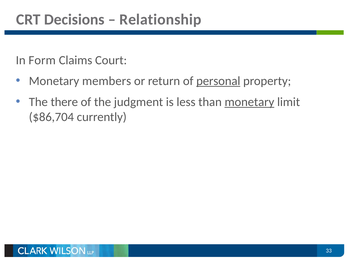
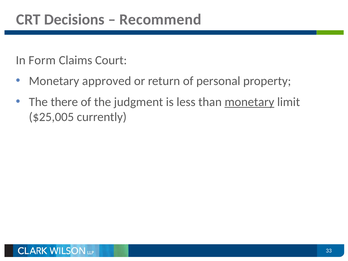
Relationship: Relationship -> Recommend (160, 20)
members: members -> approved (107, 81)
personal underline: present -> none (218, 81)
$86,704: $86,704 -> $25,005 (51, 117)
